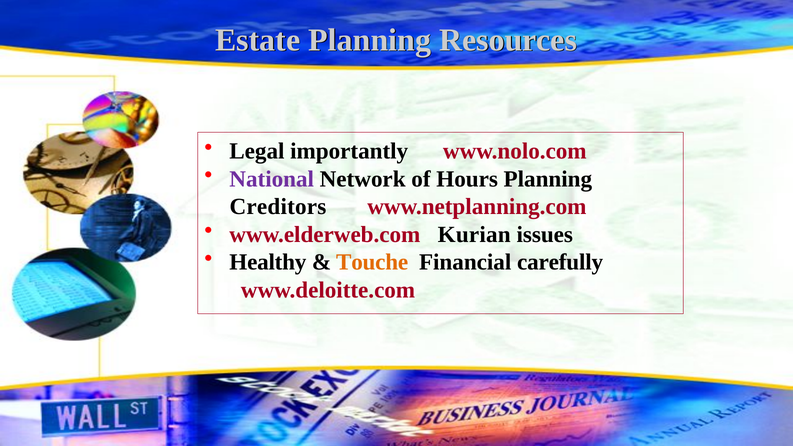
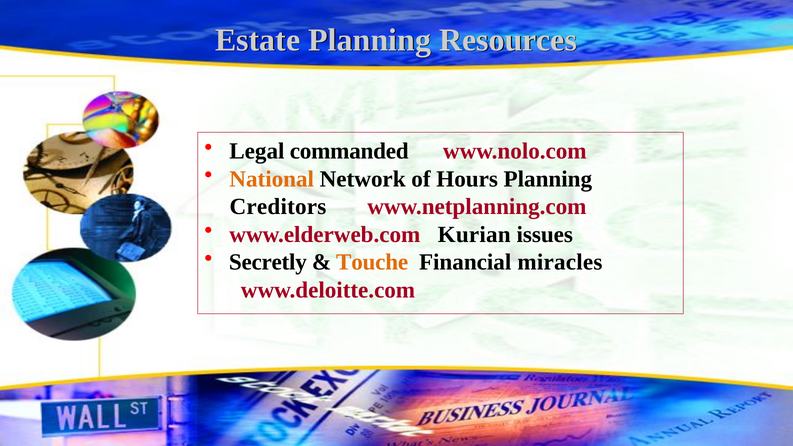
importantly: importantly -> commanded (349, 151)
National colour: purple -> orange (272, 179)
Healthy: Healthy -> Secretly (268, 262)
carefully: carefully -> miracles (560, 262)
